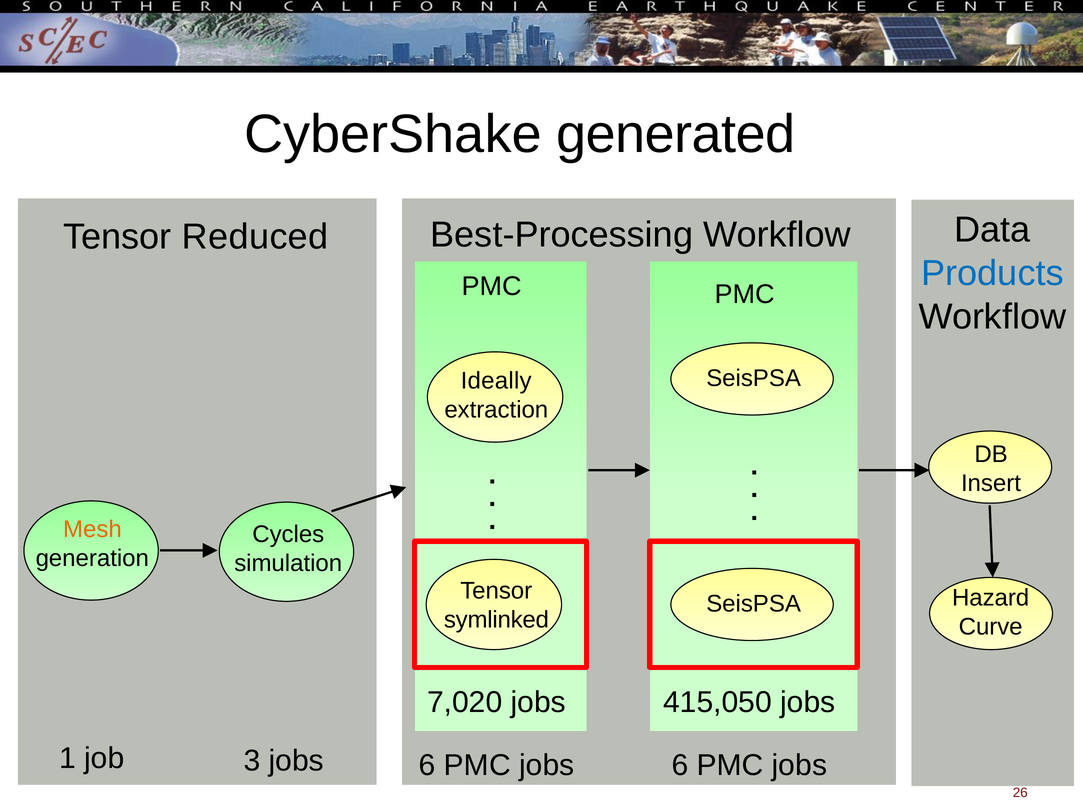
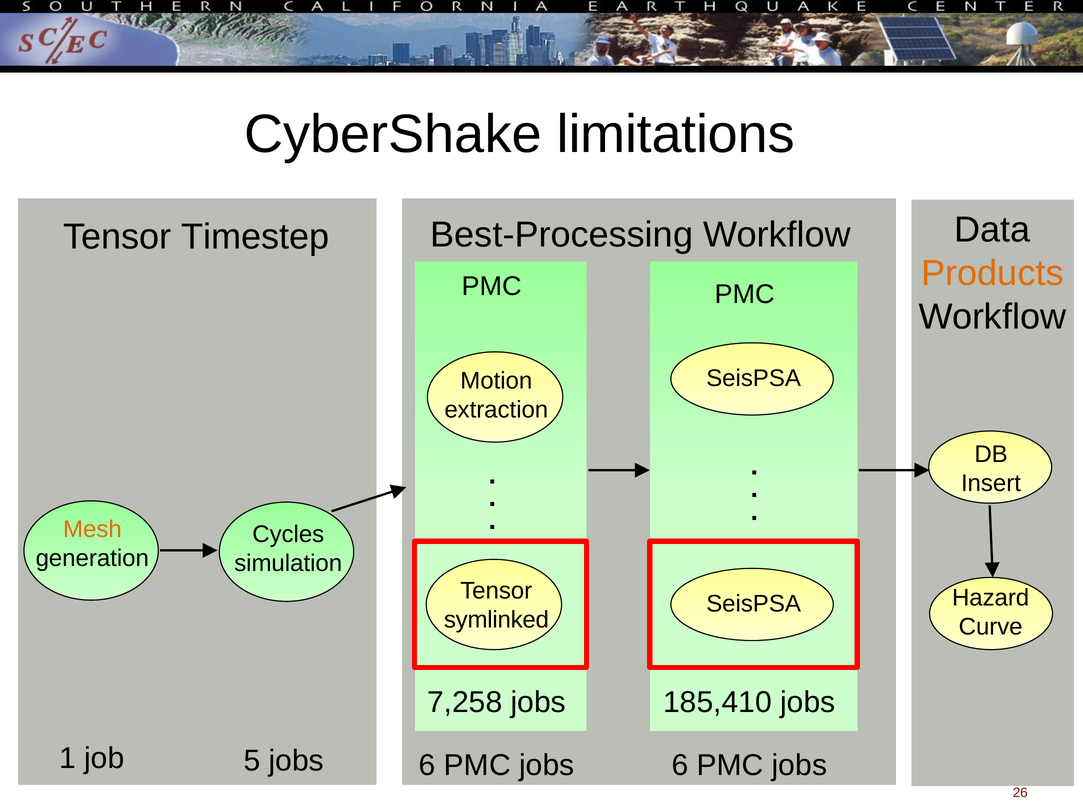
generated: generated -> limitations (676, 135)
Reduced: Reduced -> Timestep (255, 237)
Products colour: blue -> orange (992, 273)
Ideally: Ideally -> Motion (496, 381)
7,020: 7,020 -> 7,258 (465, 702)
415,050: 415,050 -> 185,410 (717, 702)
3: 3 -> 5 (252, 761)
